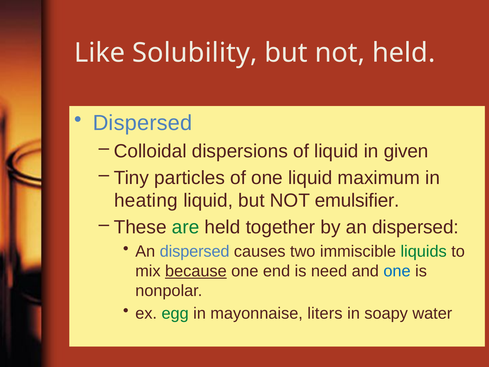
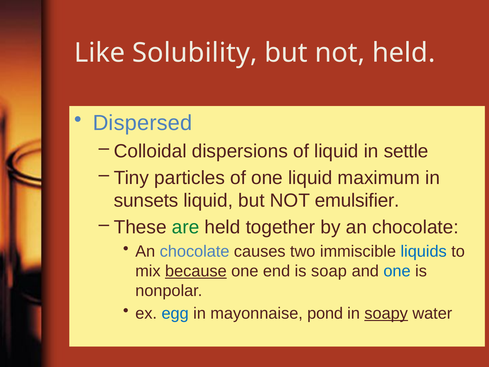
given: given -> settle (406, 151)
heating: heating -> sunsets (146, 201)
by an dispersed: dispersed -> chocolate (415, 227)
dispersed: dispersed -> chocolate (195, 251)
liquids colour: green -> blue (424, 251)
need: need -> soap (329, 271)
egg colour: green -> blue (175, 313)
liters: liters -> pond (325, 313)
soapy underline: none -> present (386, 313)
